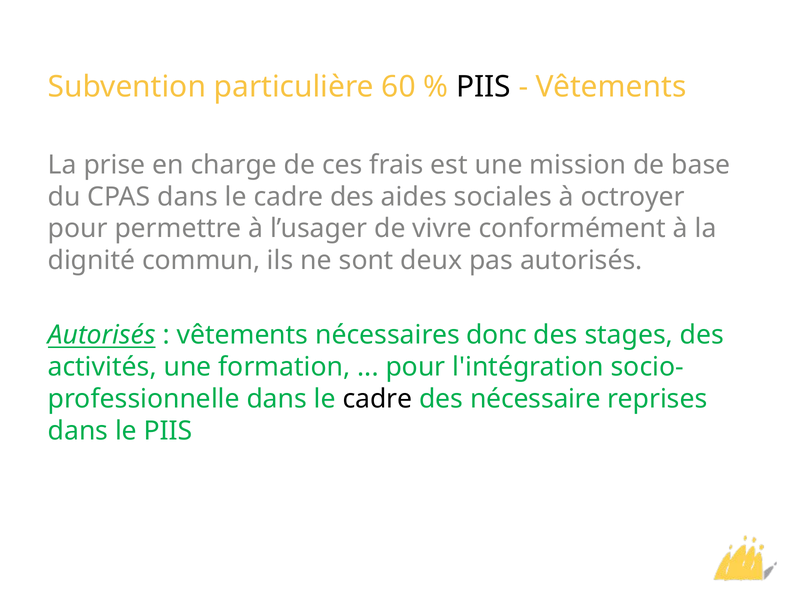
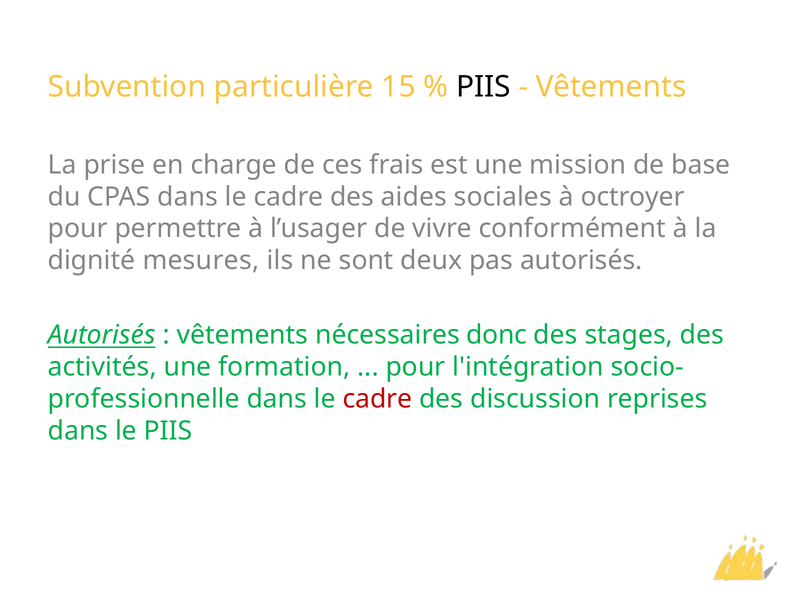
60: 60 -> 15 (399, 87)
commun: commun -> mesures (201, 260)
cadre colour: black -> red (378, 399)
nécessaire: nécessaire -> discussion (535, 399)
